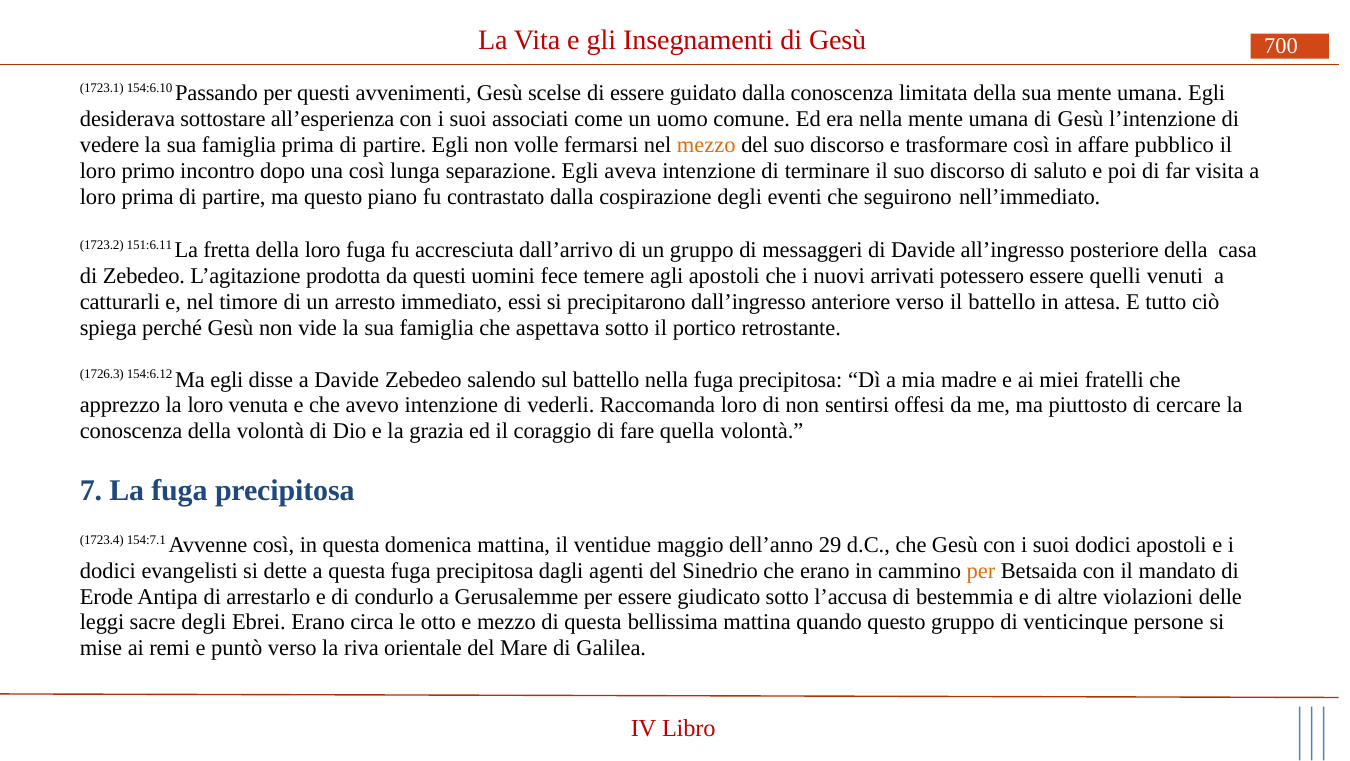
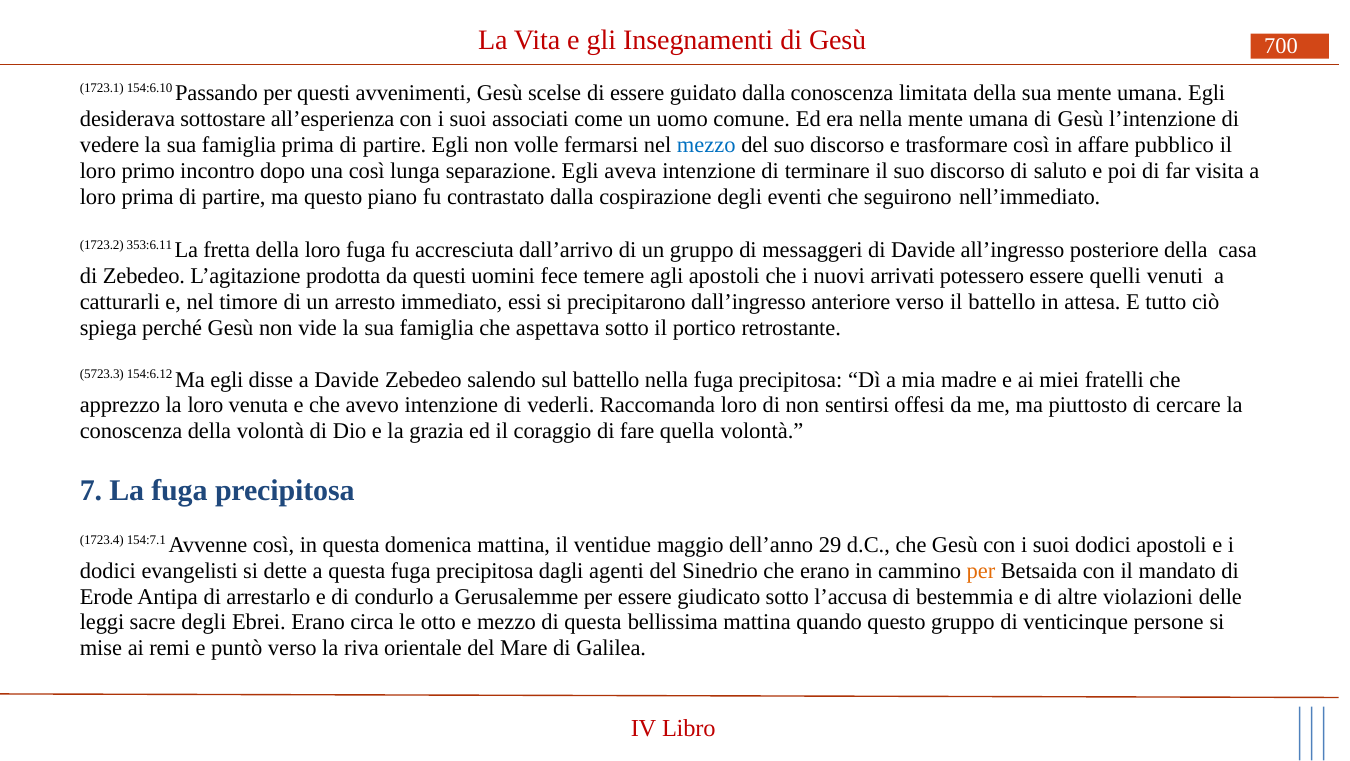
mezzo colour: orange -> blue (706, 145)
151:6.11: 151:6.11 -> 353:6.11 (149, 245)
1726.3: 1726.3 -> 5723.3 (102, 374)
